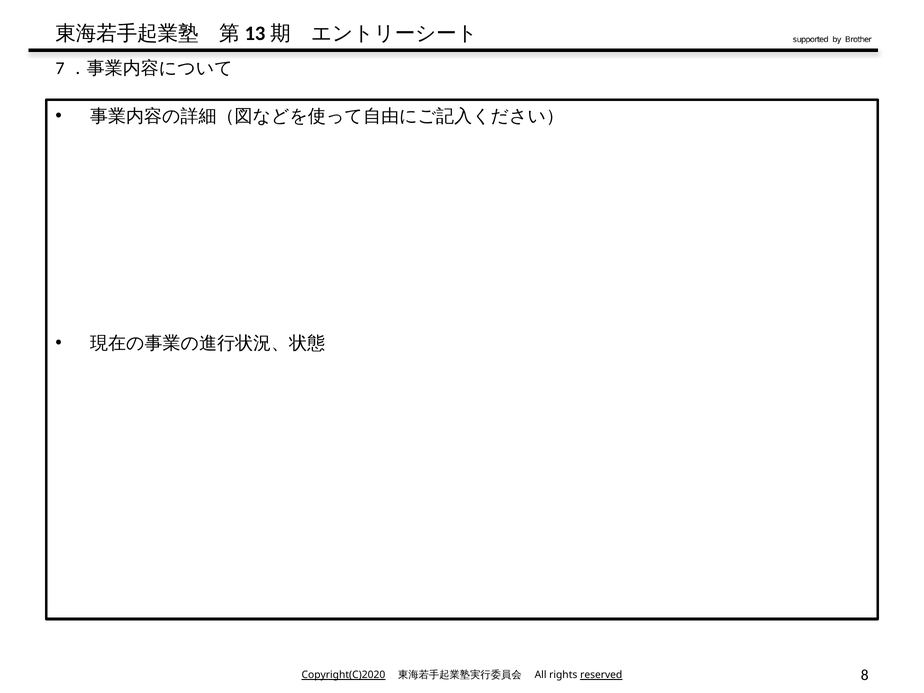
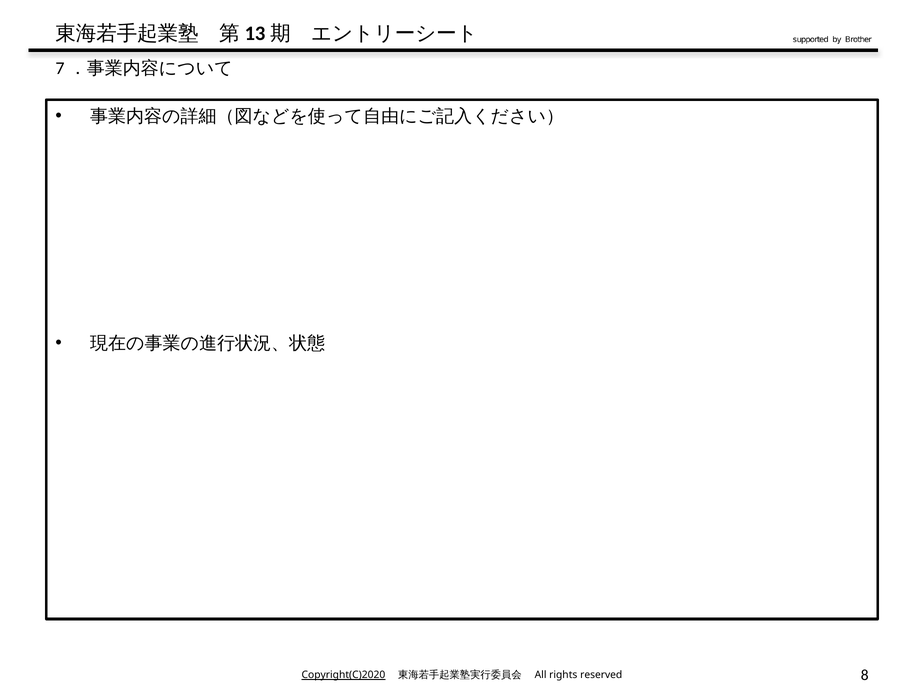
reserved underline: present -> none (601, 675)
